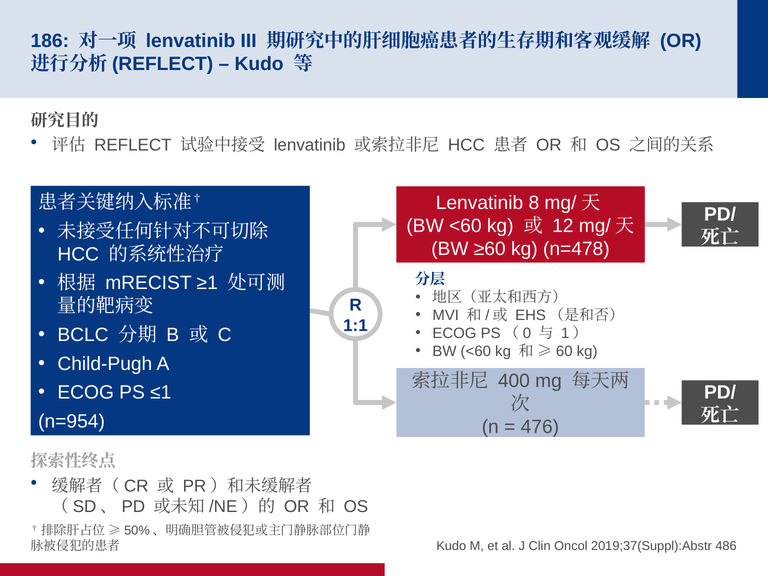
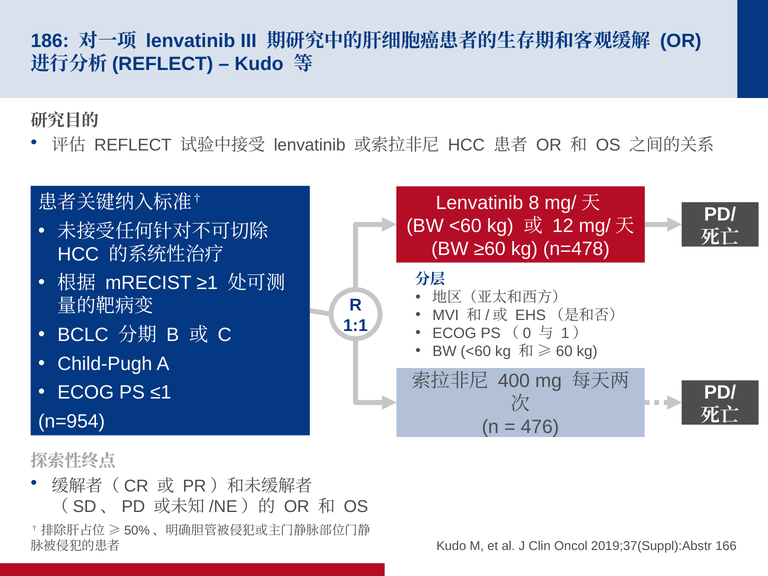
486: 486 -> 166 (726, 546)
